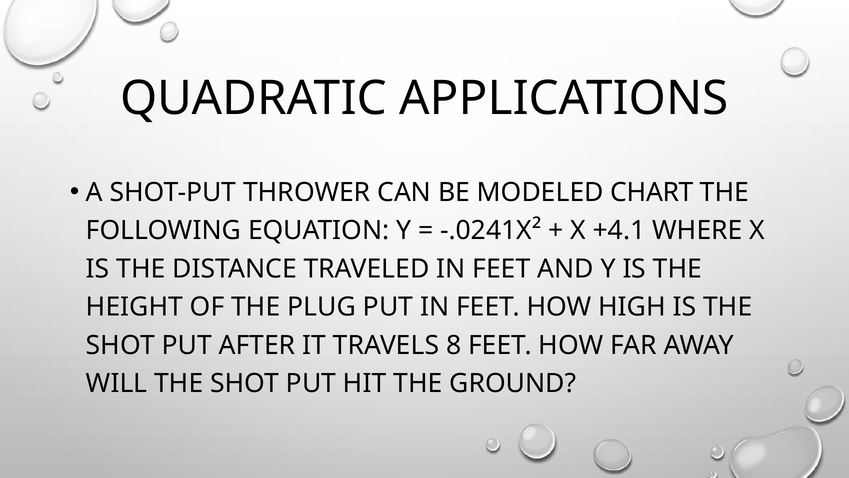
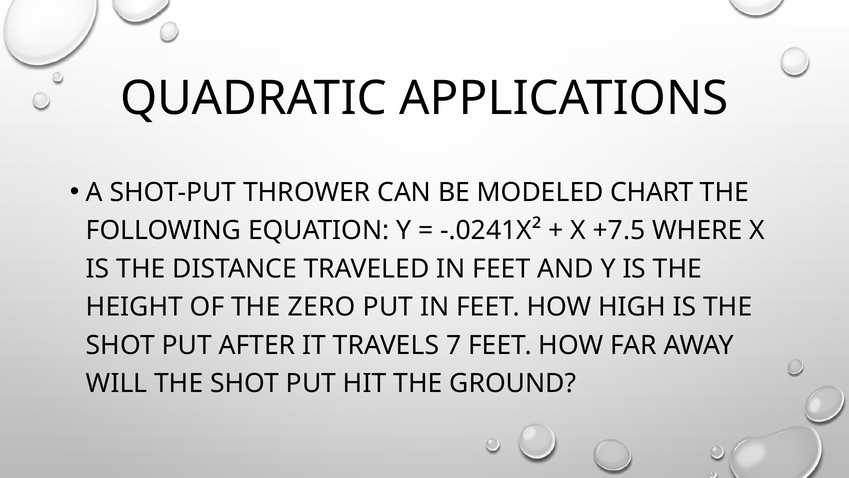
+4.1: +4.1 -> +7.5 (619, 230)
PLUG: PLUG -> ZERO (322, 307)
8: 8 -> 7 (454, 345)
